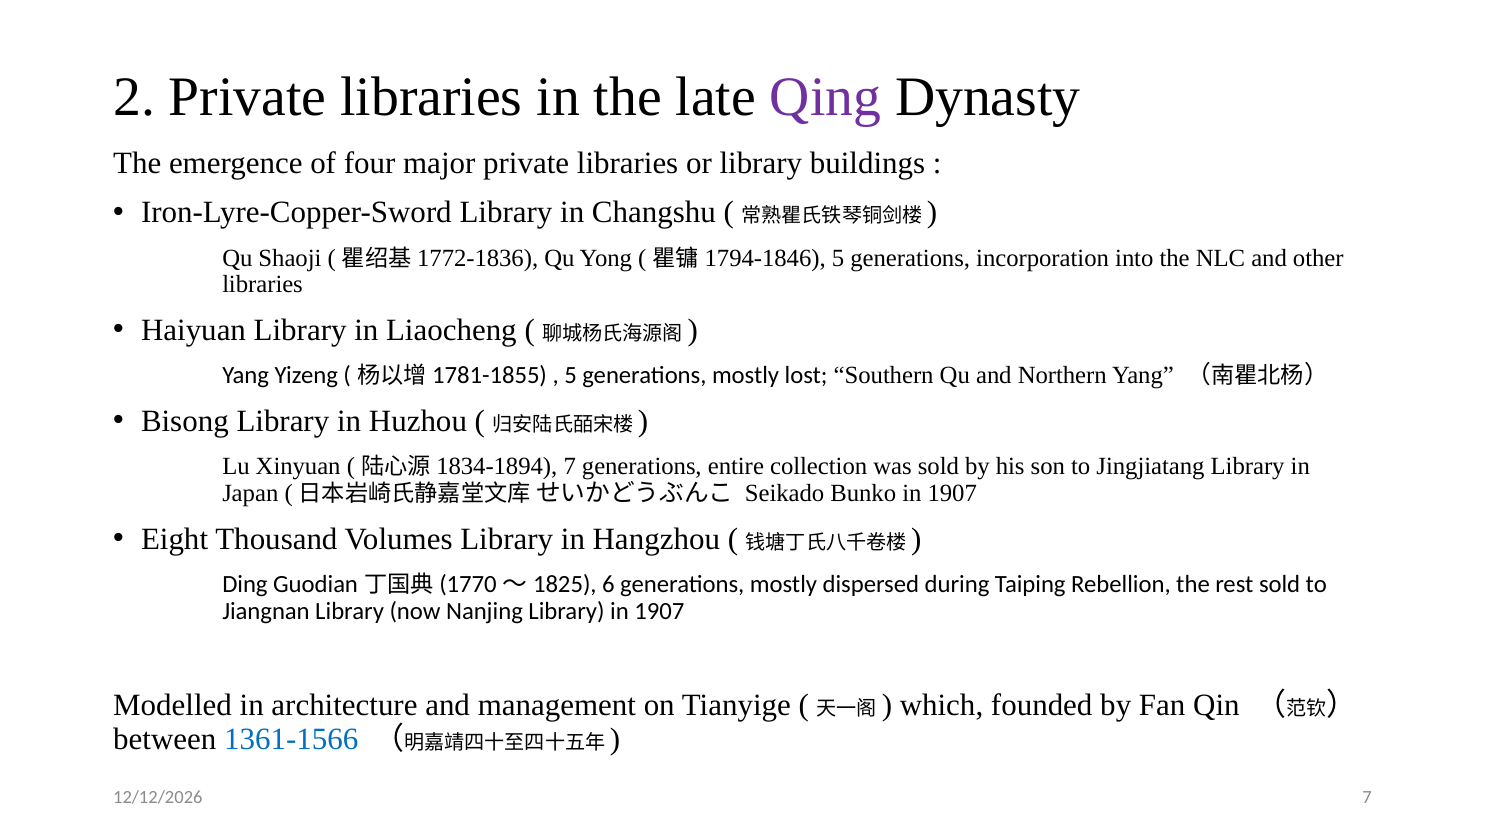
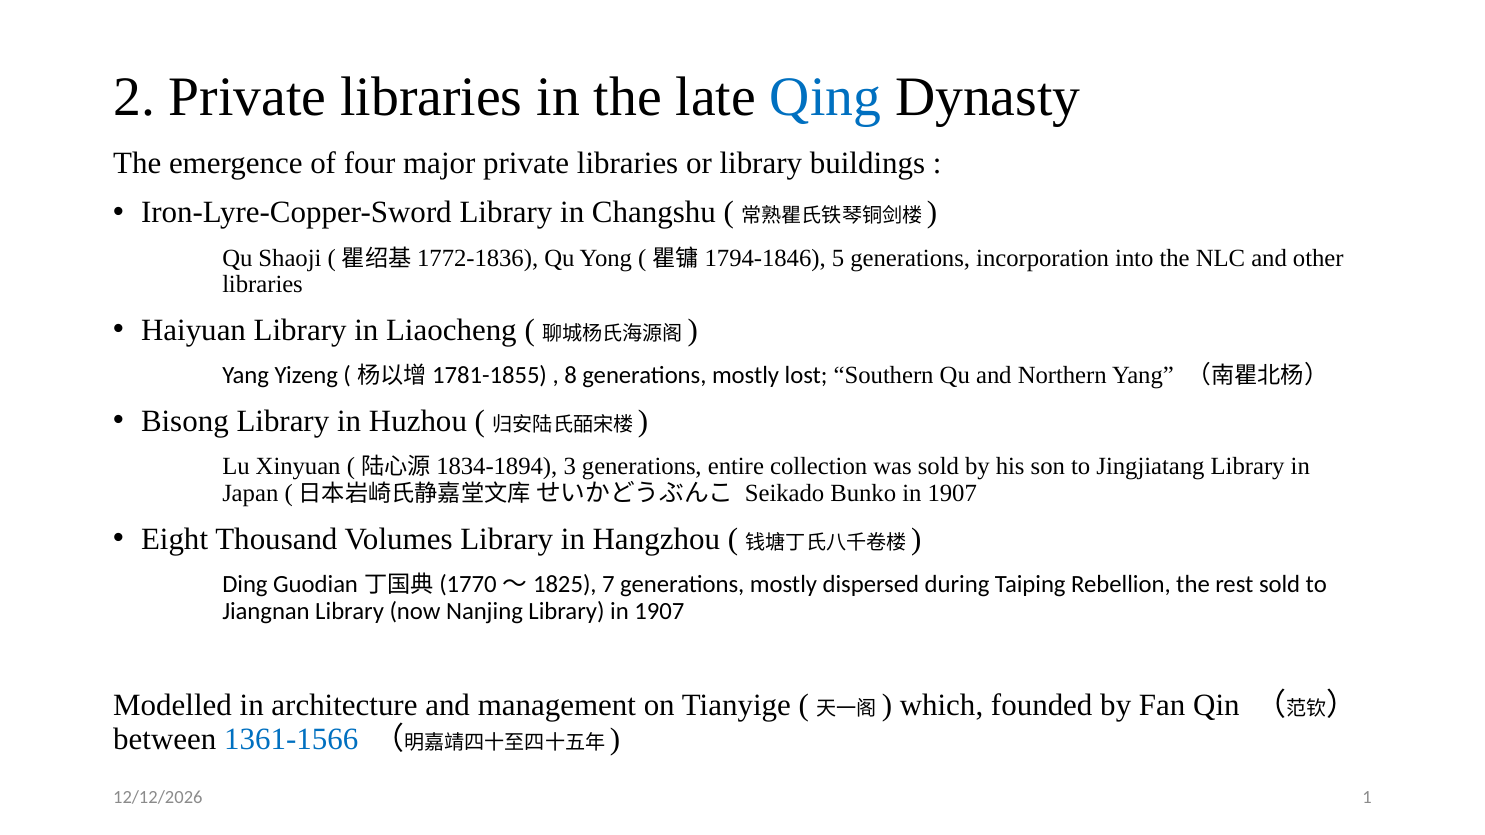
Qing colour: purple -> blue (825, 97)
5: 5 -> 8 (571, 376)
7: 7 -> 3 (570, 467)
6: 6 -> 7 (608, 585)
7: 7 -> 1 (1367, 798)
